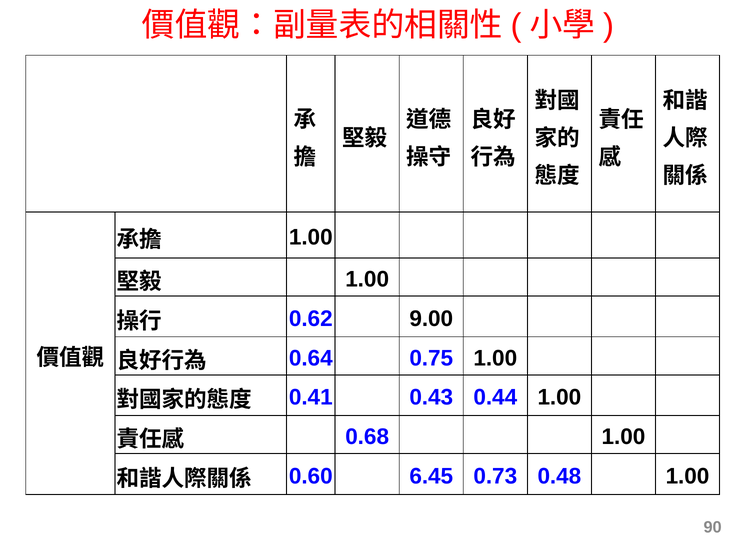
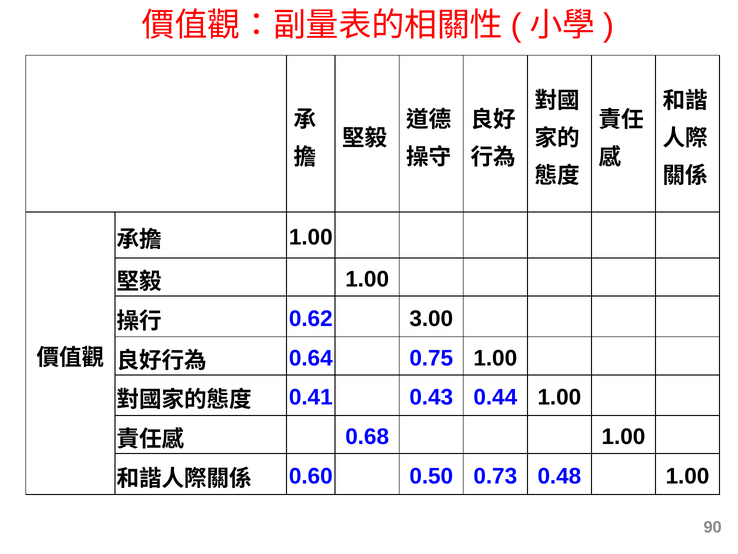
9.00: 9.00 -> 3.00 (431, 318)
6.45: 6.45 -> 0.50 (431, 476)
